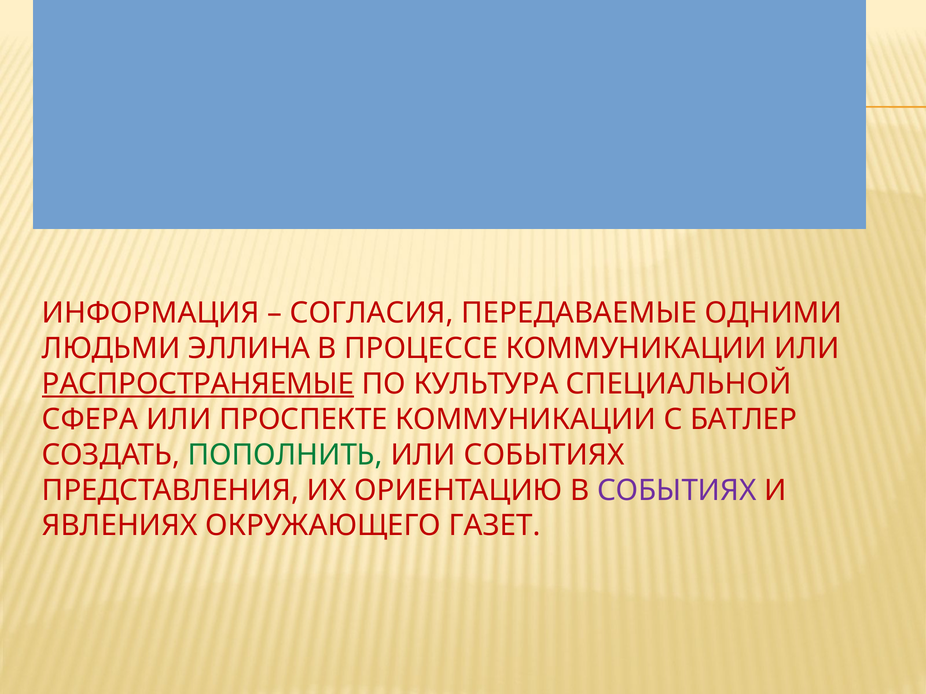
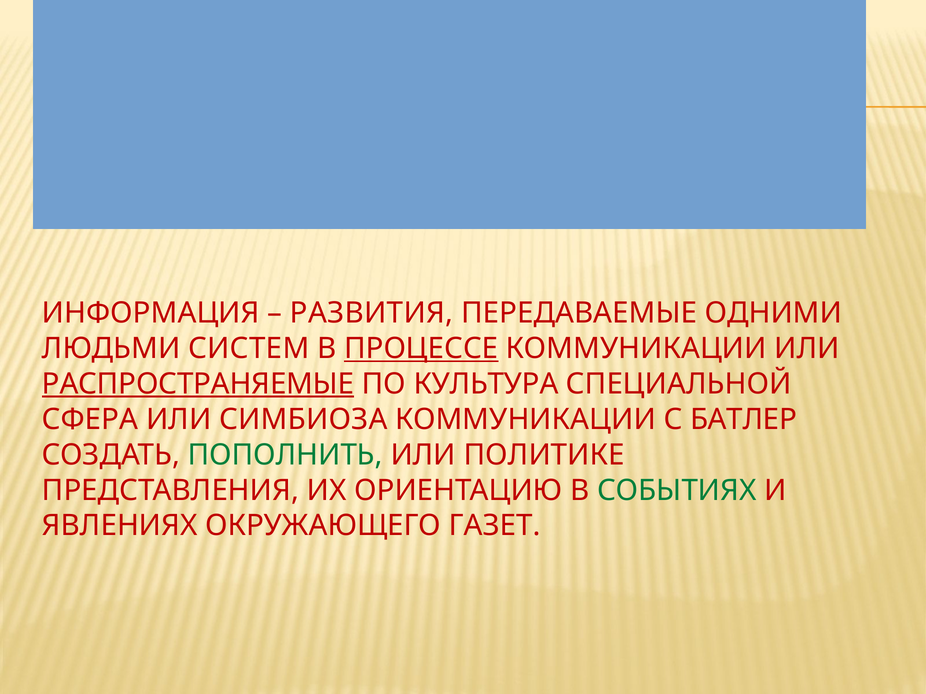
СОГЛАСИЯ: СОГЛАСИЯ -> РАЗВИТИЯ (372, 313)
ЭЛЛИНА: ЭЛЛИНА -> СИСТЕМ (249, 349)
ПРОЦЕССЕ underline: none -> present (421, 349)
ПРОСПЕКТЕ: ПРОСПЕКТЕ -> СИМБИОЗА (303, 420)
ИЛИ СОБЫТИЯХ: СОБЫТИЯХ -> ПОЛИТИКЕ (544, 455)
СОБЫТИЯХ colour: purple -> green (677, 491)
